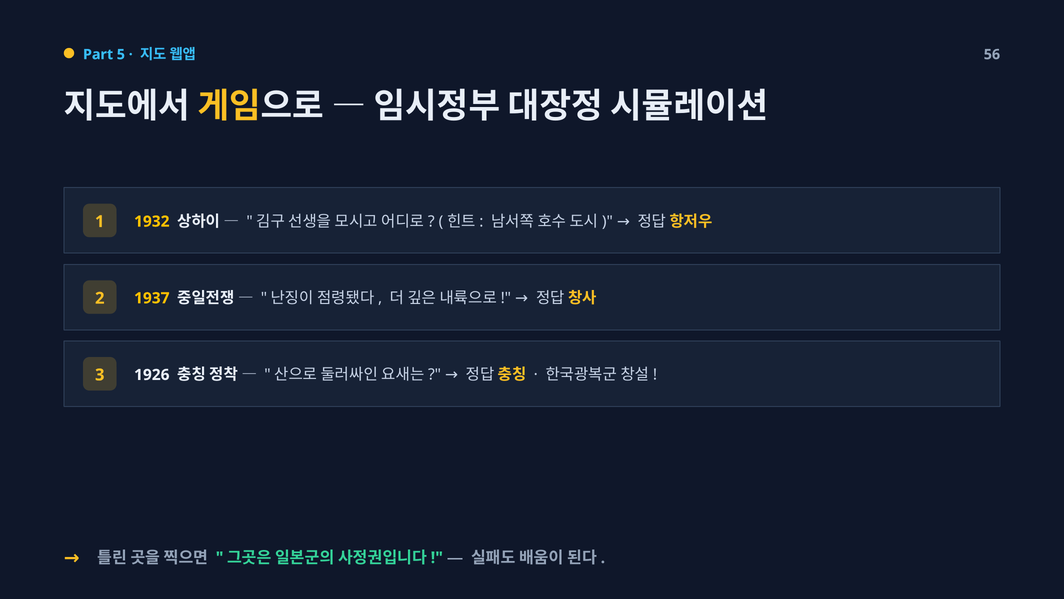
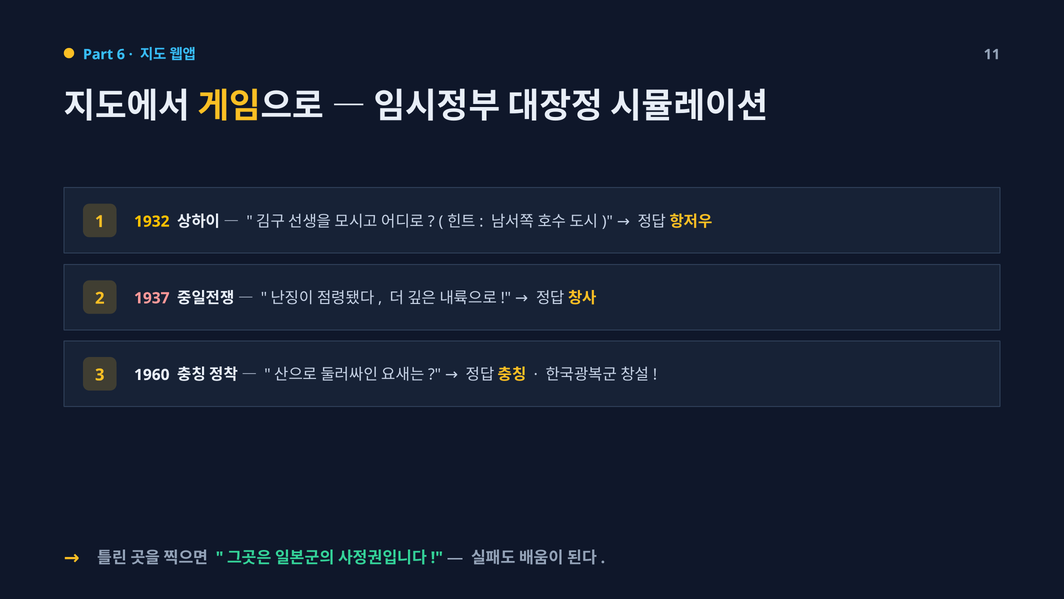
5: 5 -> 6 (121, 54)
56: 56 -> 11 (992, 54)
1937 colour: yellow -> pink (152, 298)
1926: 1926 -> 1960 (152, 375)
